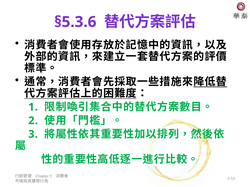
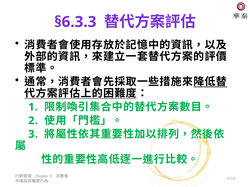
§5.3.6: §5.3.6 -> §6.3.3 (75, 22)
